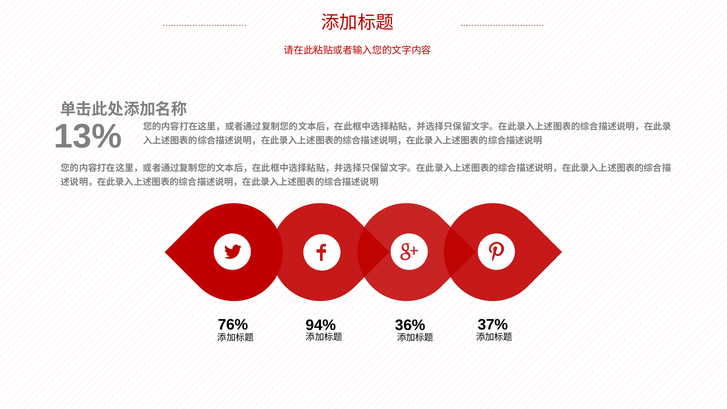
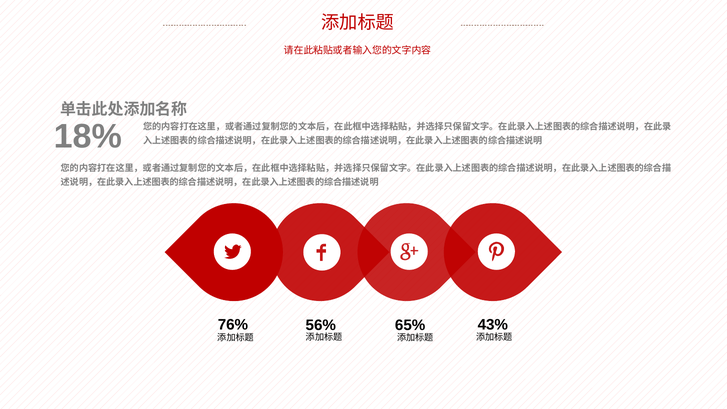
13%: 13% -> 18% (88, 137)
37%: 37% -> 43% (493, 325)
36%: 36% -> 65% (410, 325)
94%: 94% -> 56% (321, 325)
